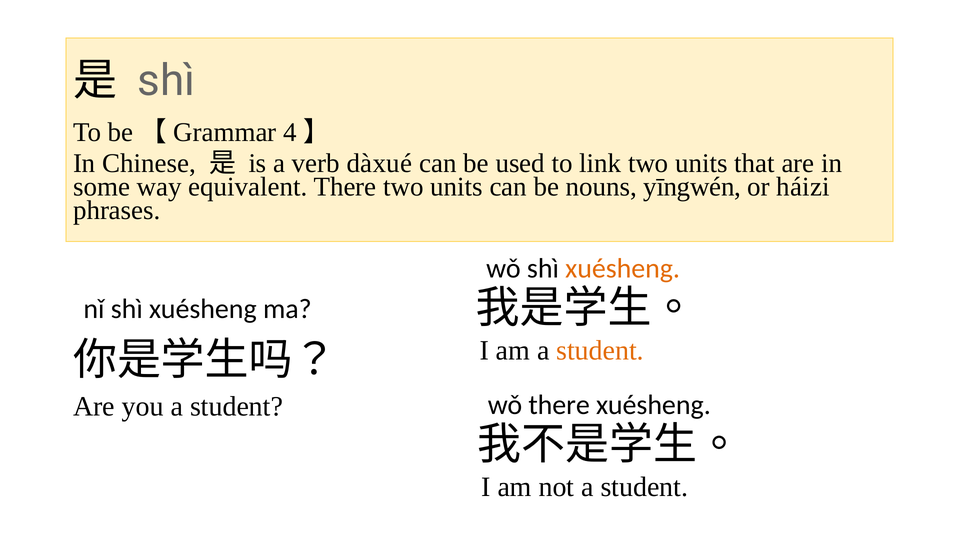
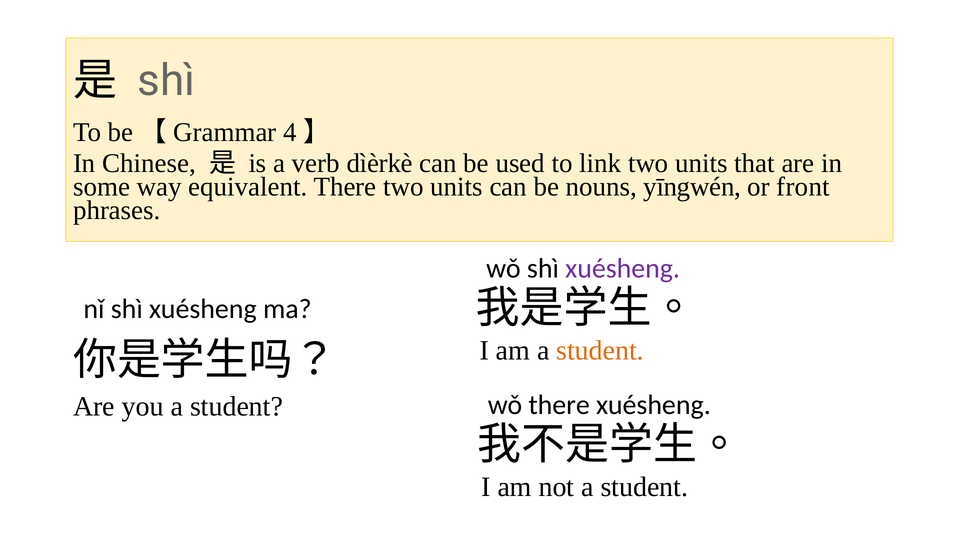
dàxué: dàxué -> dìèrkè (380, 163)
háizi: háizi -> front (803, 187)
xuésheng colour: orange -> purple (623, 268)
